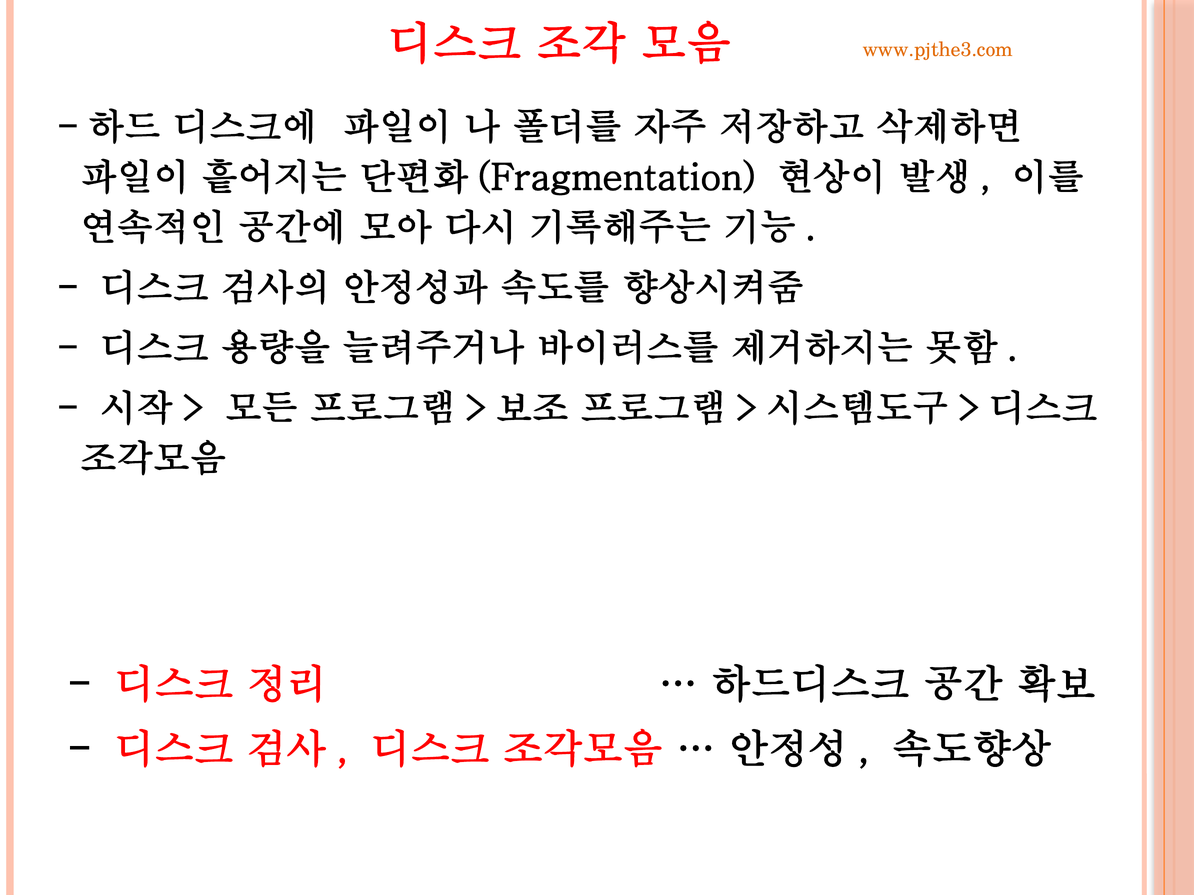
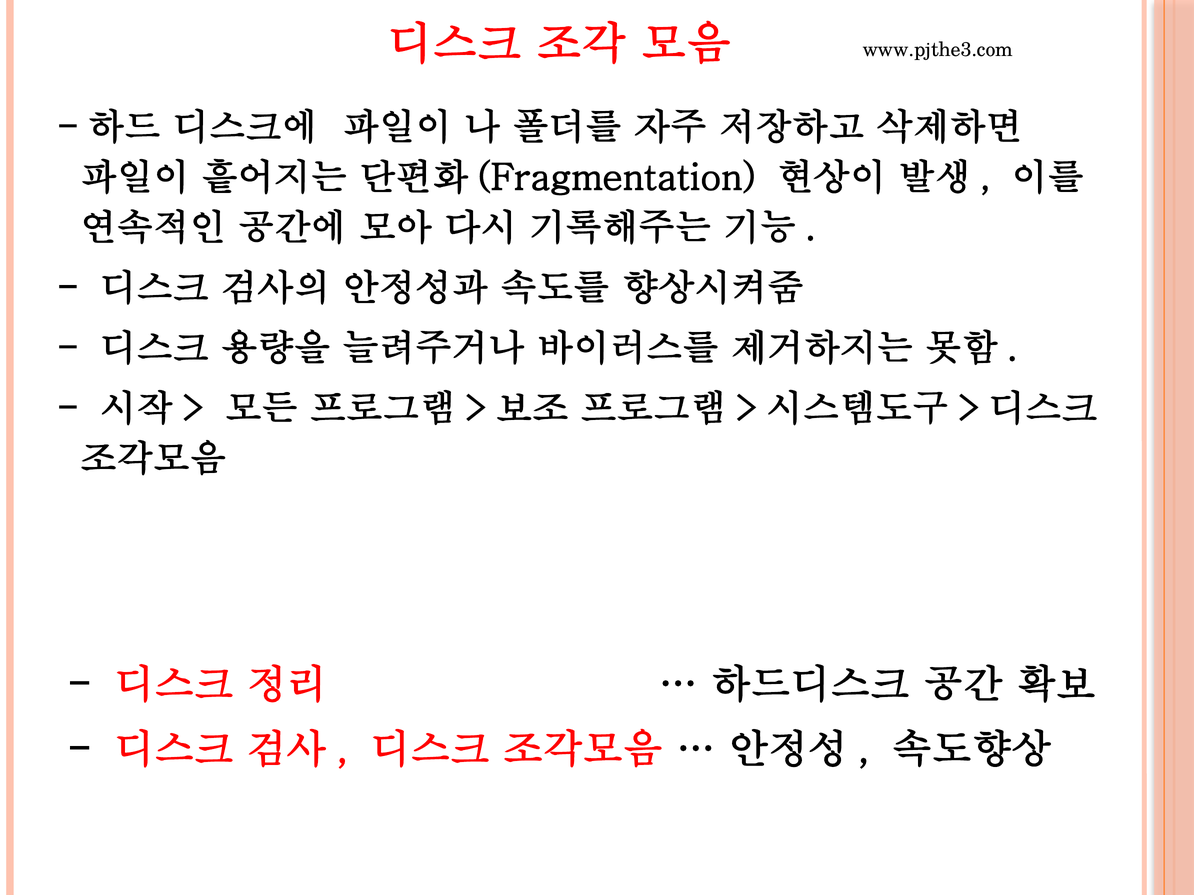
www.pjthe3.com colour: orange -> black (938, 49)
